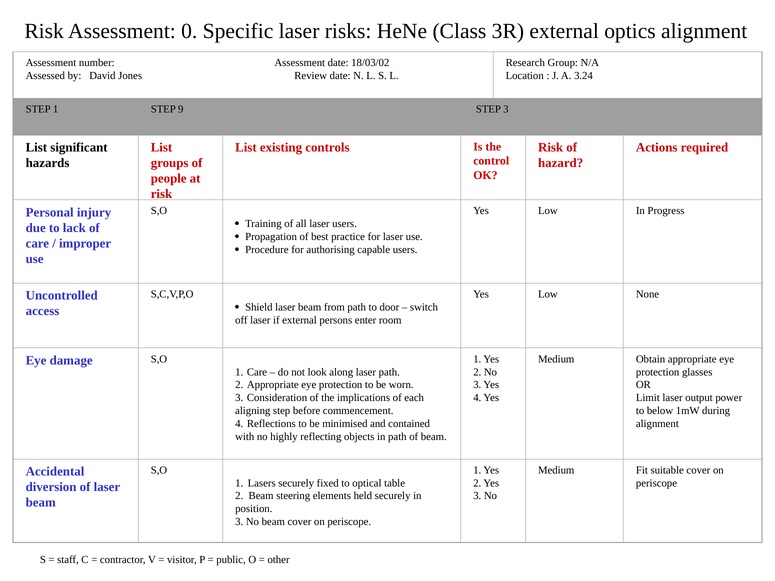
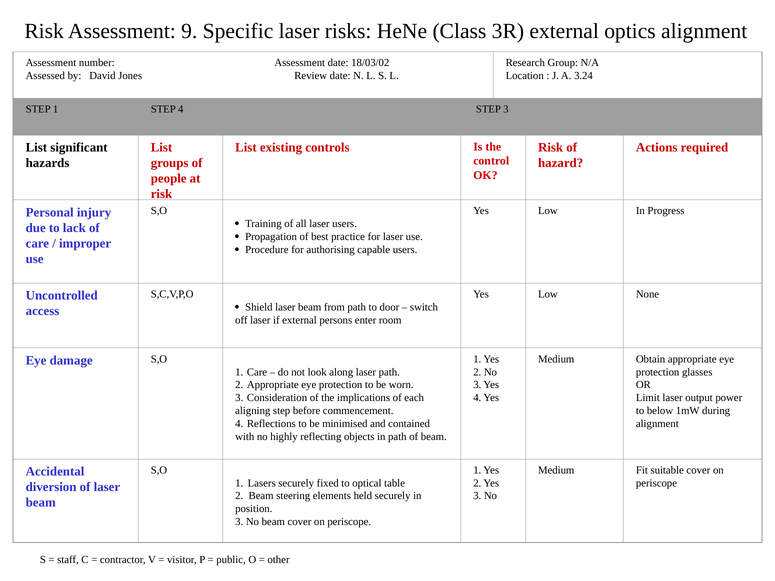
0: 0 -> 9 (189, 31)
STEP 9: 9 -> 4 (181, 109)
